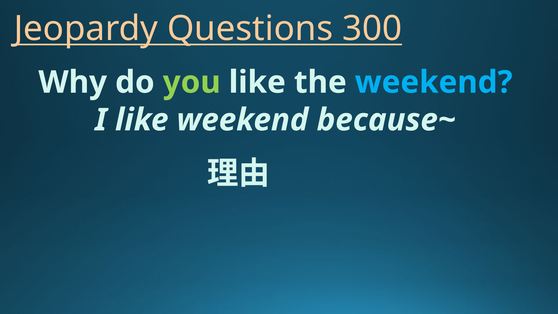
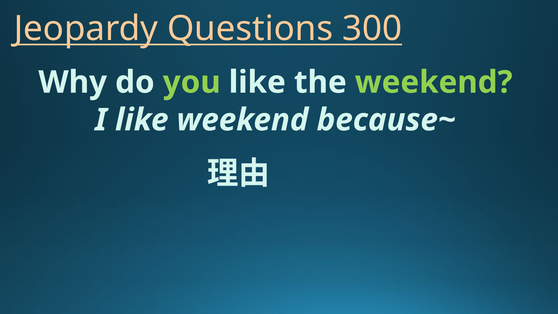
weekend colour: light blue -> light green (434, 82)
